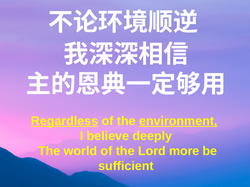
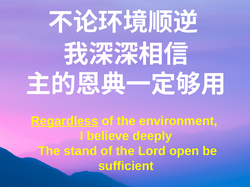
environment underline: present -> none (178, 121)
world: world -> stand (80, 151)
more: more -> open (184, 151)
